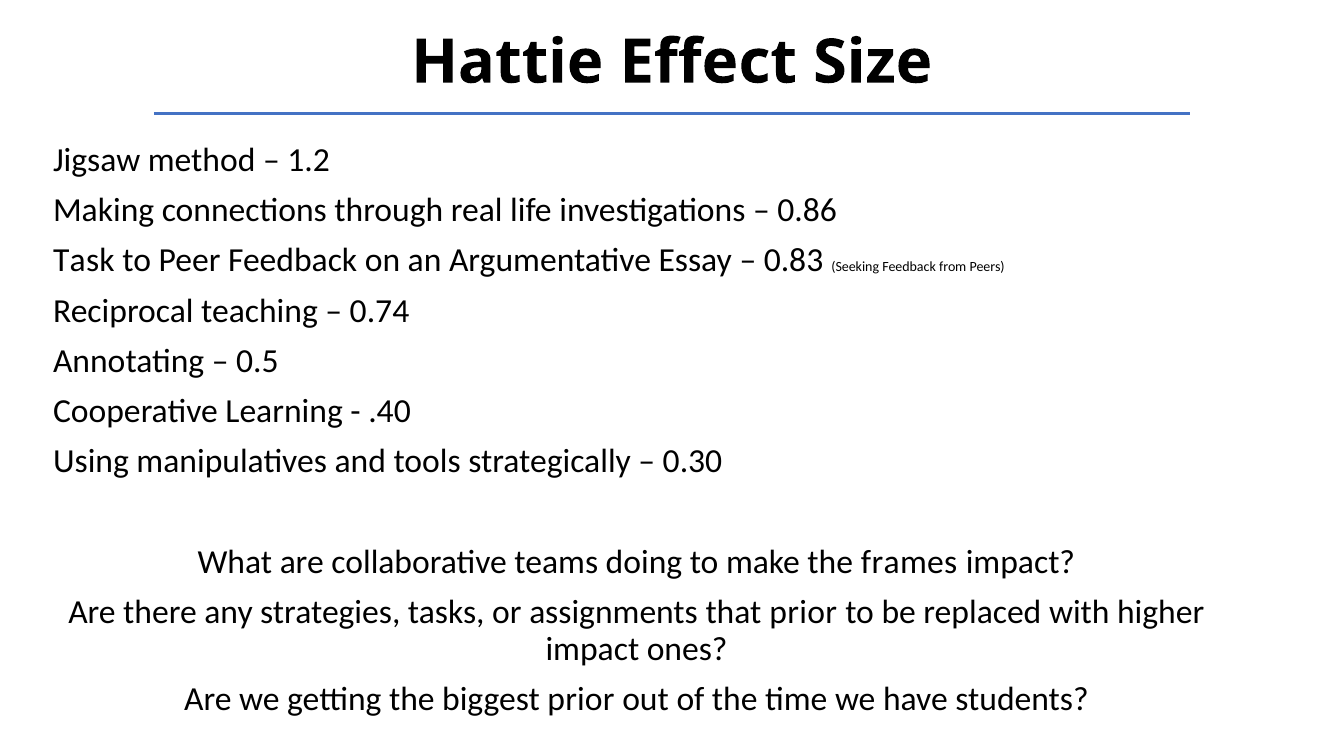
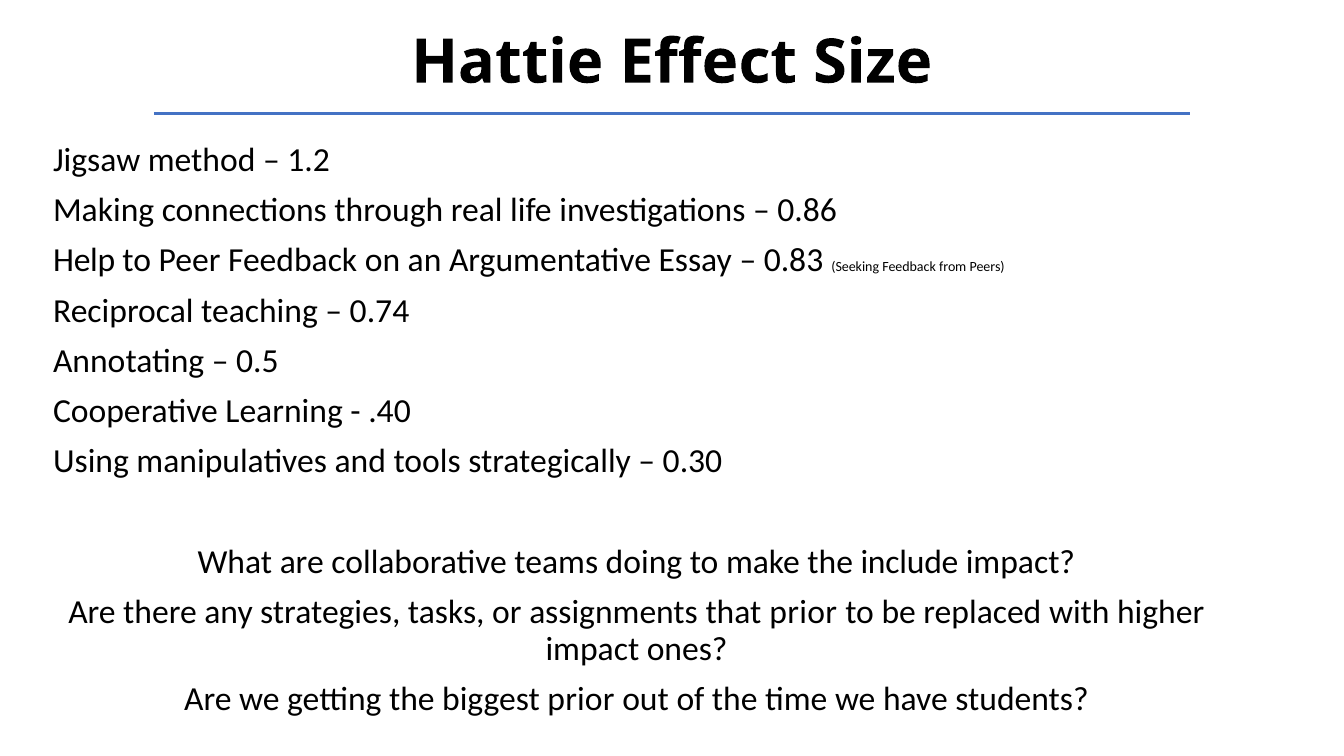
Task: Task -> Help (84, 261)
frames: frames -> include (909, 562)
